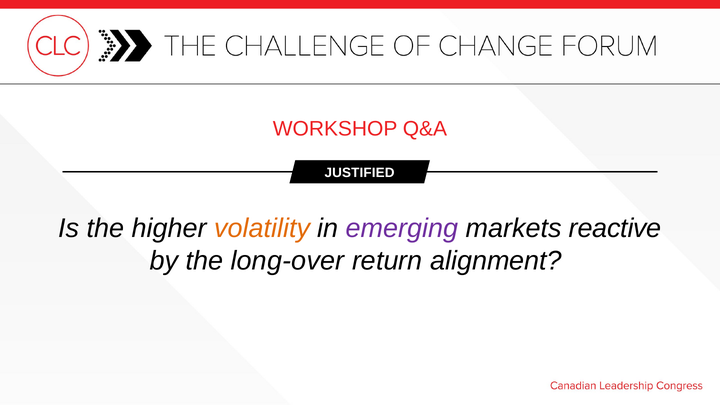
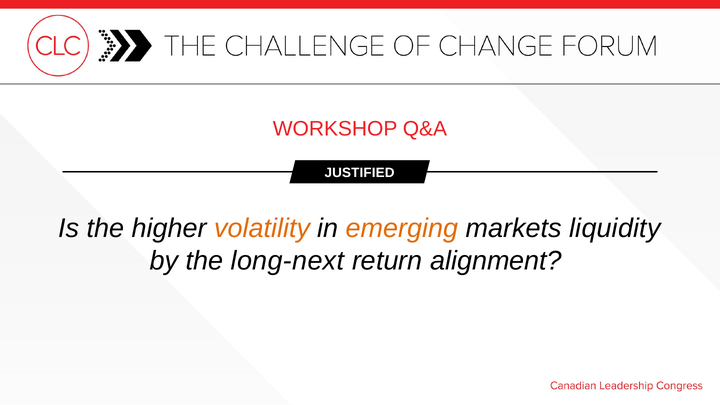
emerging colour: purple -> orange (402, 229)
reactive: reactive -> liquidity (615, 229)
long-over: long-over -> long-next (287, 261)
